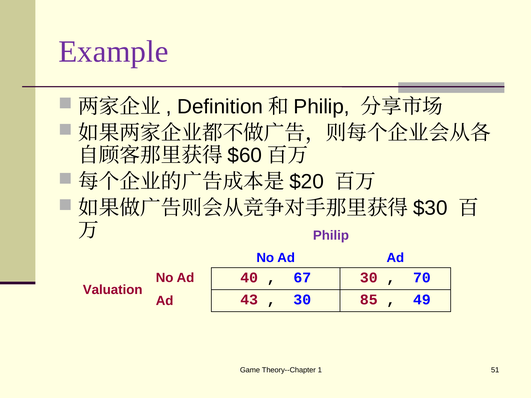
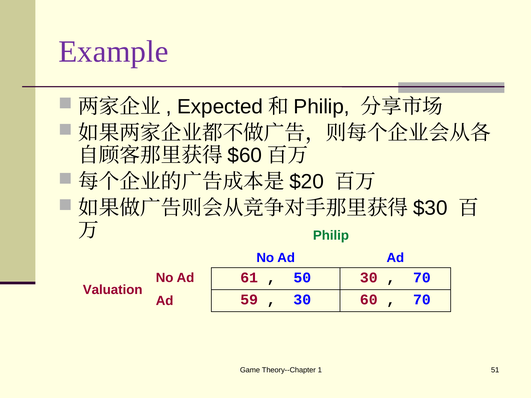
Definition: Definition -> Expected (220, 107)
Philip colour: purple -> green (331, 236)
40: 40 -> 61 (249, 278)
67: 67 -> 50 (302, 278)
43: 43 -> 59 (249, 300)
85: 85 -> 60 (369, 300)
49: 49 -> 70 (422, 300)
